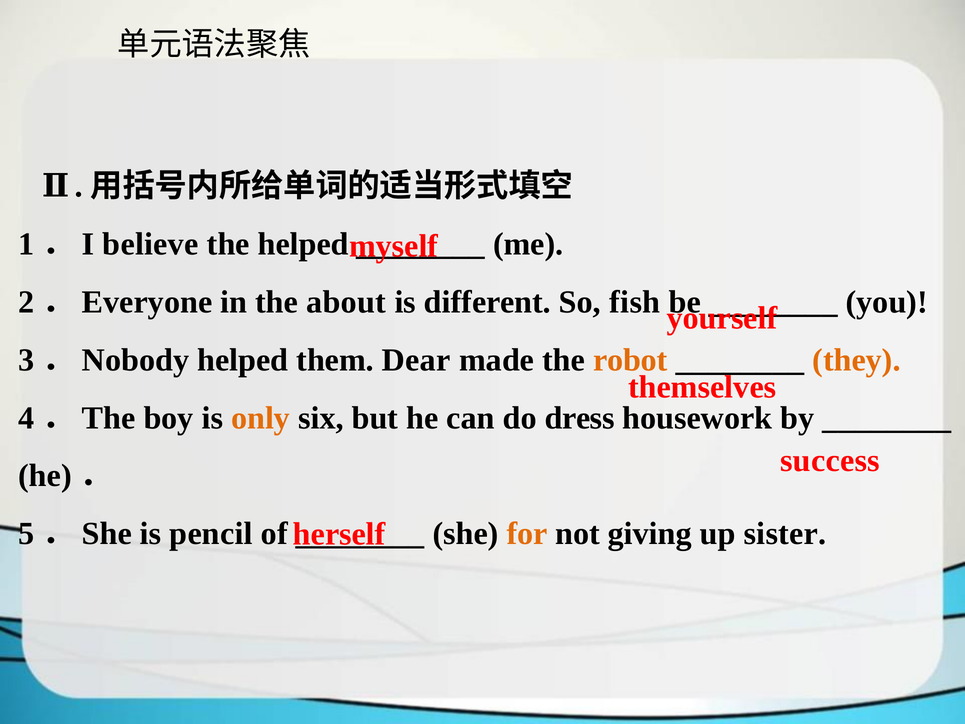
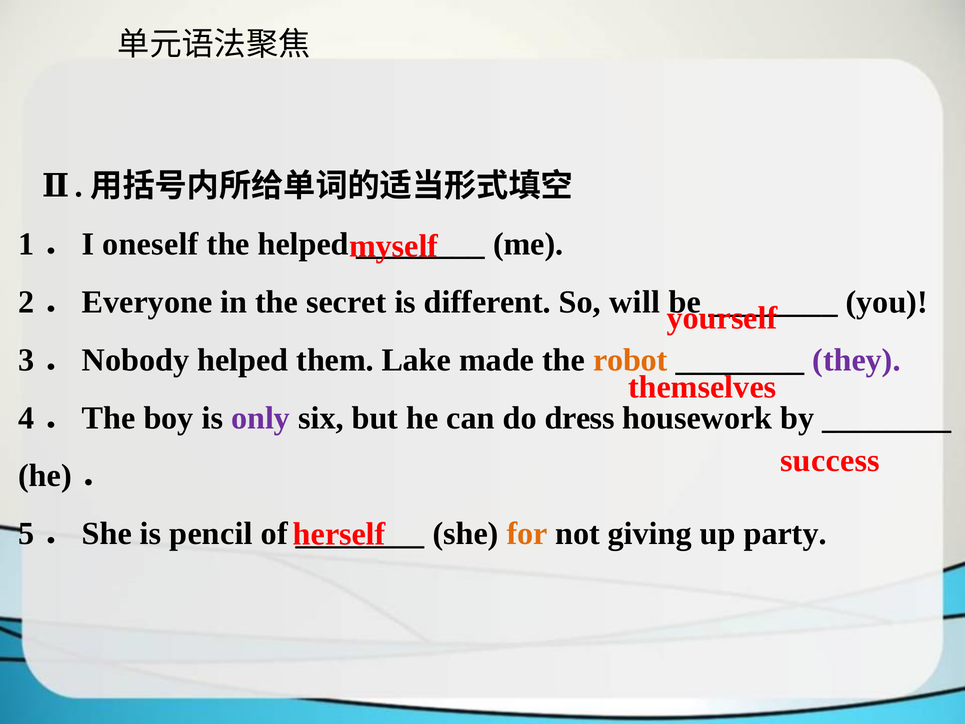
believe: believe -> oneself (150, 244)
about: about -> secret (346, 302)
fish: fish -> will (635, 302)
Dear: Dear -> Lake (416, 360)
they colour: orange -> purple (856, 360)
only colour: orange -> purple (261, 418)
sister: sister -> party (785, 534)
